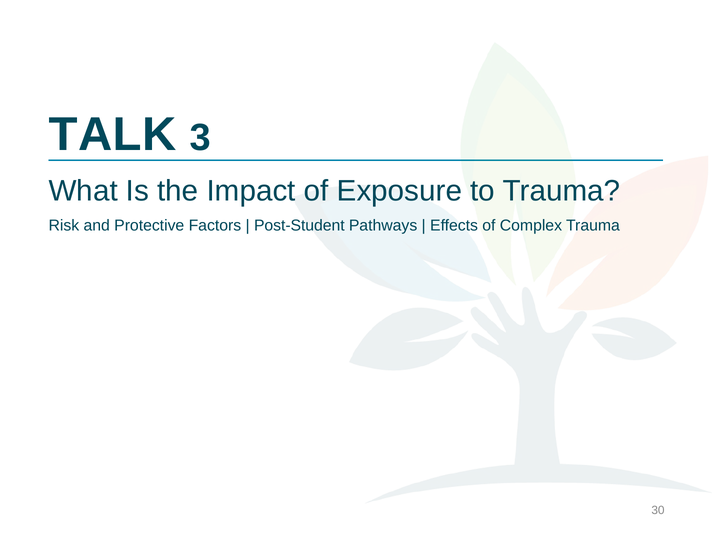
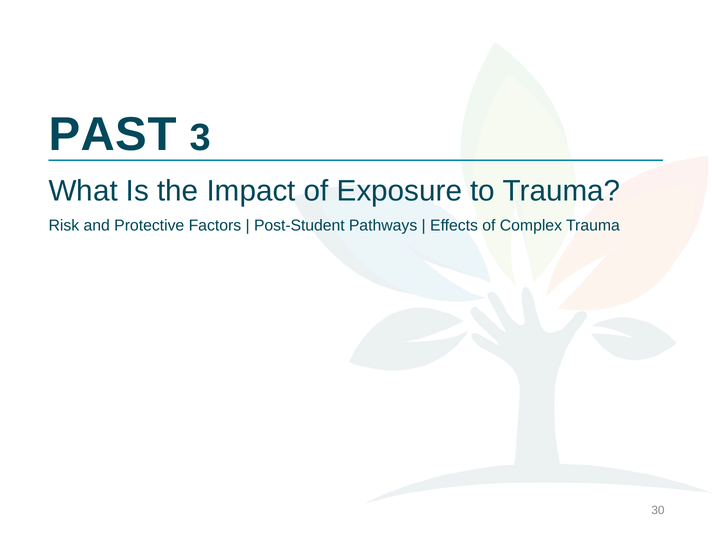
TALK: TALK -> PAST (113, 134)
